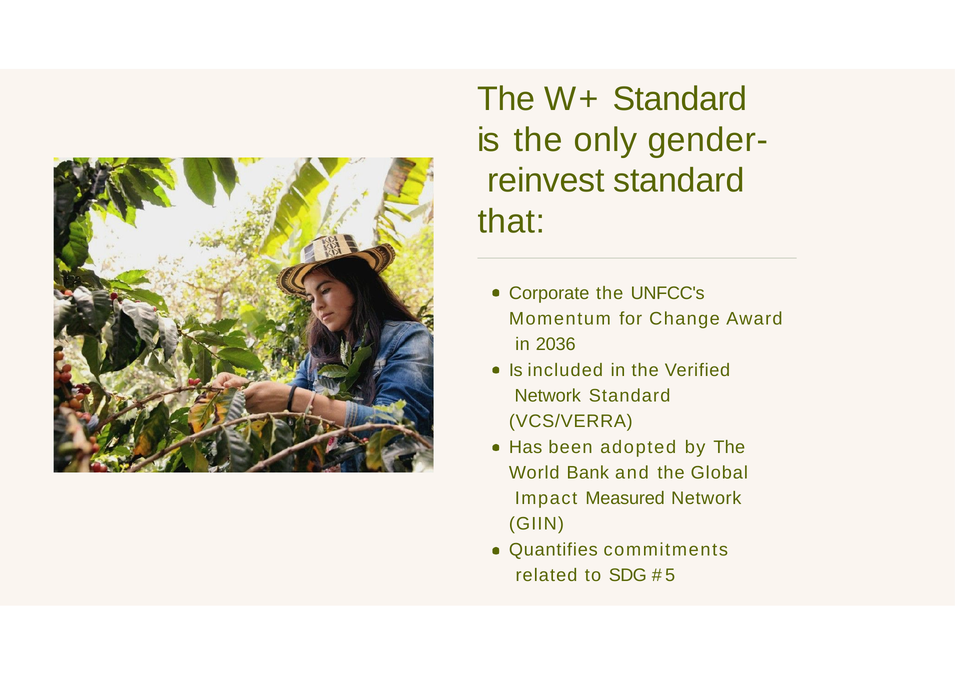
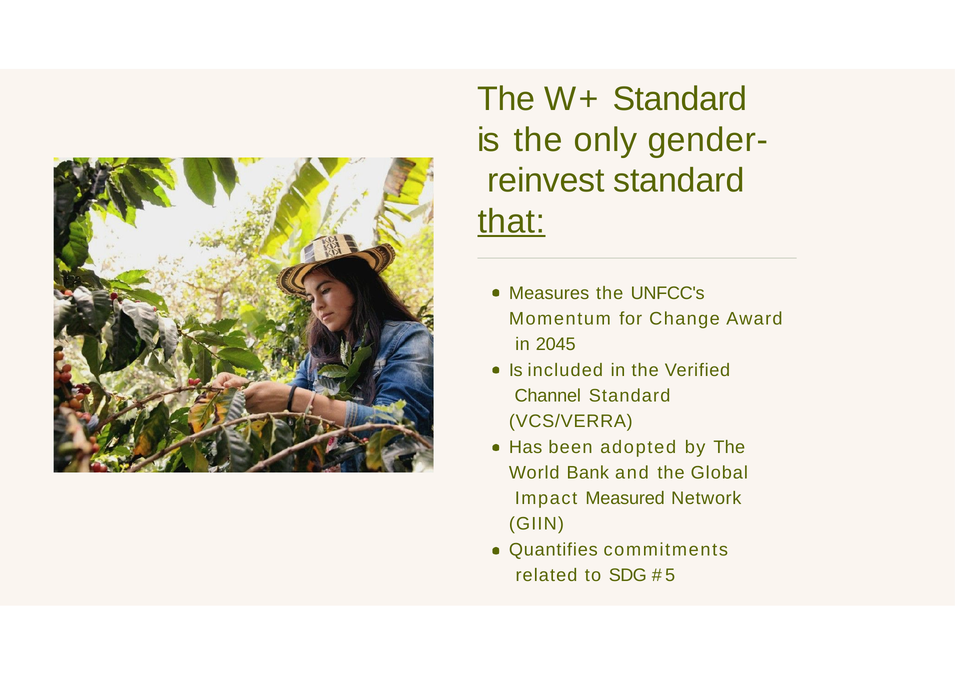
that underline: none -> present (511, 222)
Corporate: Corporate -> Measures (549, 293)
2036: 2036 -> 2045 (556, 345)
Network: Network -> Channel (548, 396)
